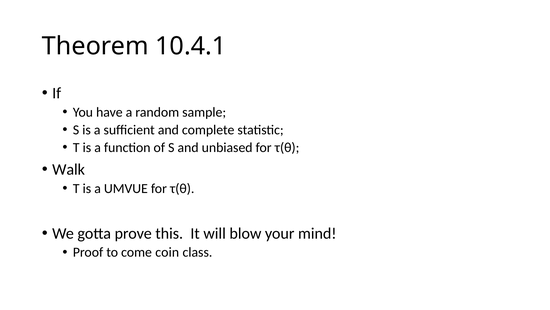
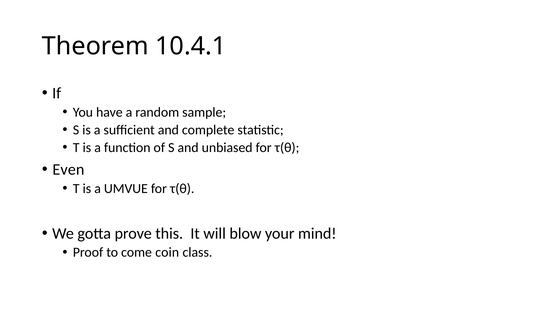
Walk: Walk -> Even (68, 169)
